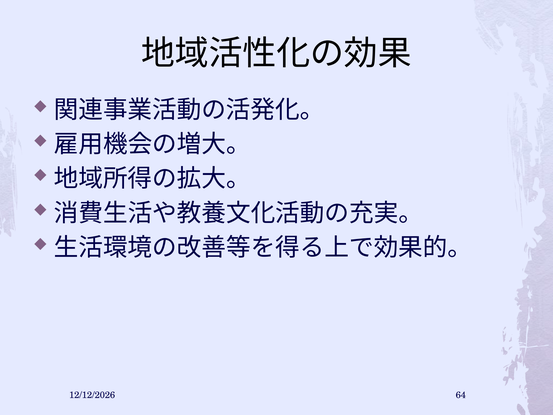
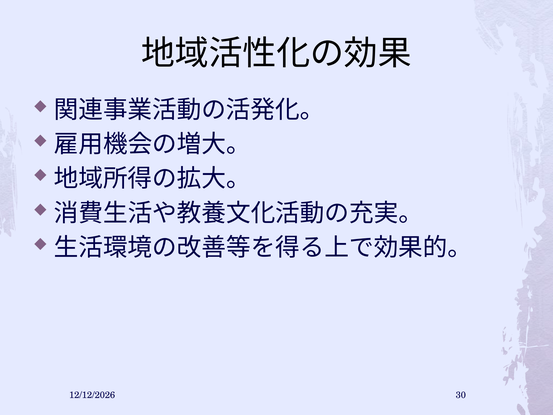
64: 64 -> 30 (461, 395)
